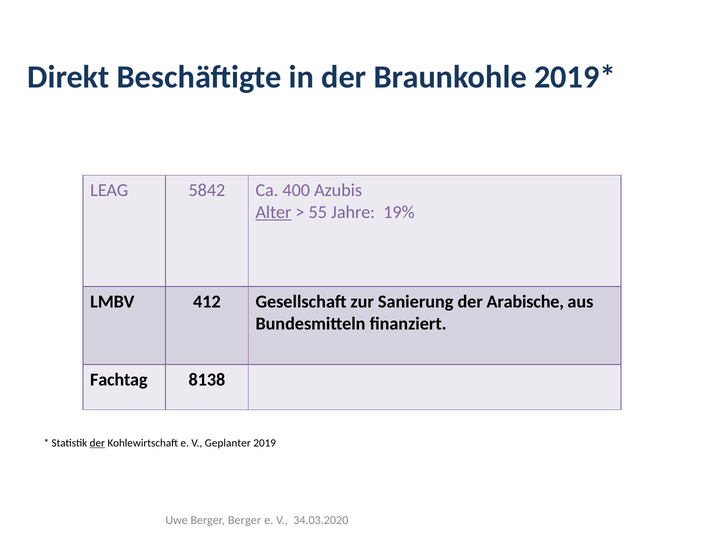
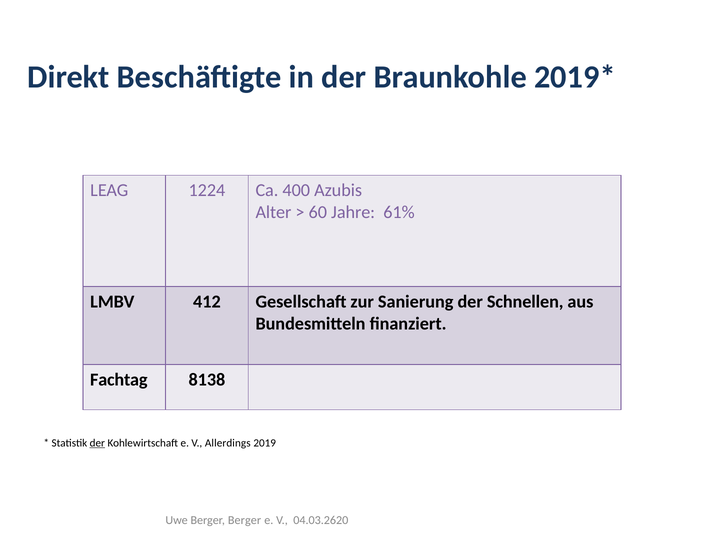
5842: 5842 -> 1224 (207, 190)
Alter underline: present -> none (273, 212)
55: 55 -> 60 (318, 212)
19%: 19% -> 61% (399, 212)
Arabische: Arabische -> Schnellen (525, 302)
Geplanter: Geplanter -> Allerdings (228, 443)
34.03.2020: 34.03.2020 -> 04.03.2620 (321, 521)
